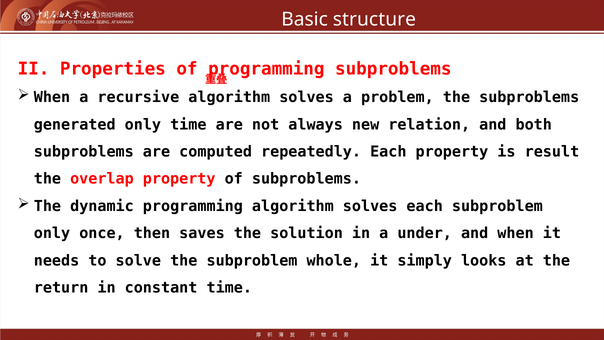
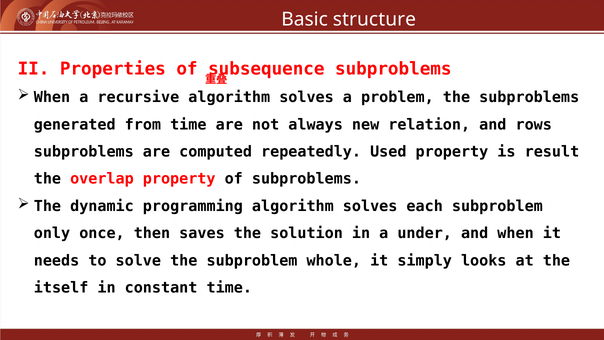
of programming: programming -> subsequence (266, 69)
generated only: only -> from (143, 124)
both: both -> rows (534, 124)
repeatedly Each: Each -> Used (388, 152)
return: return -> itself (61, 288)
